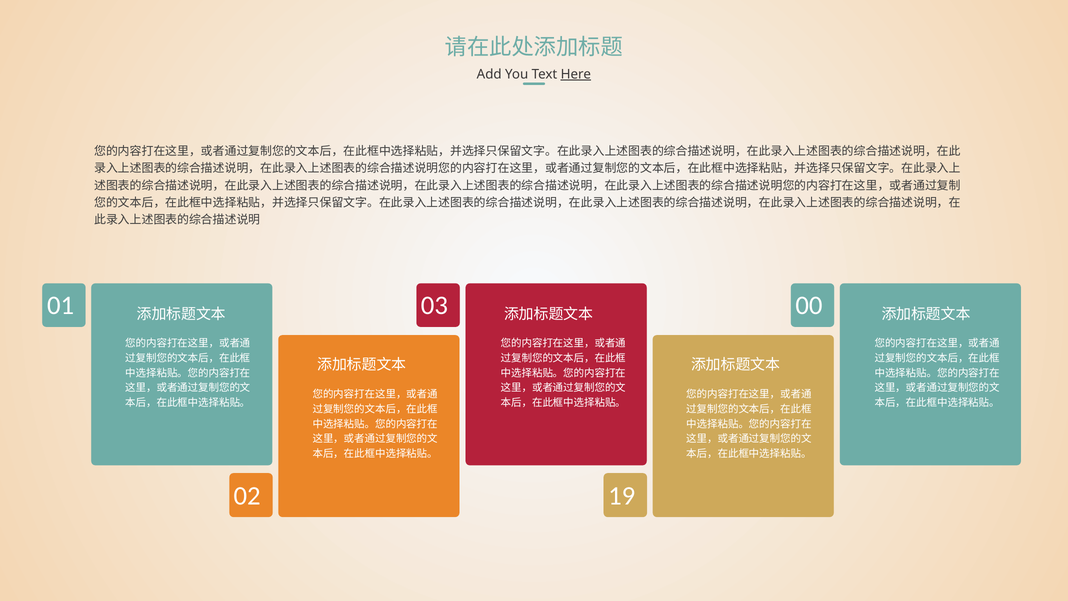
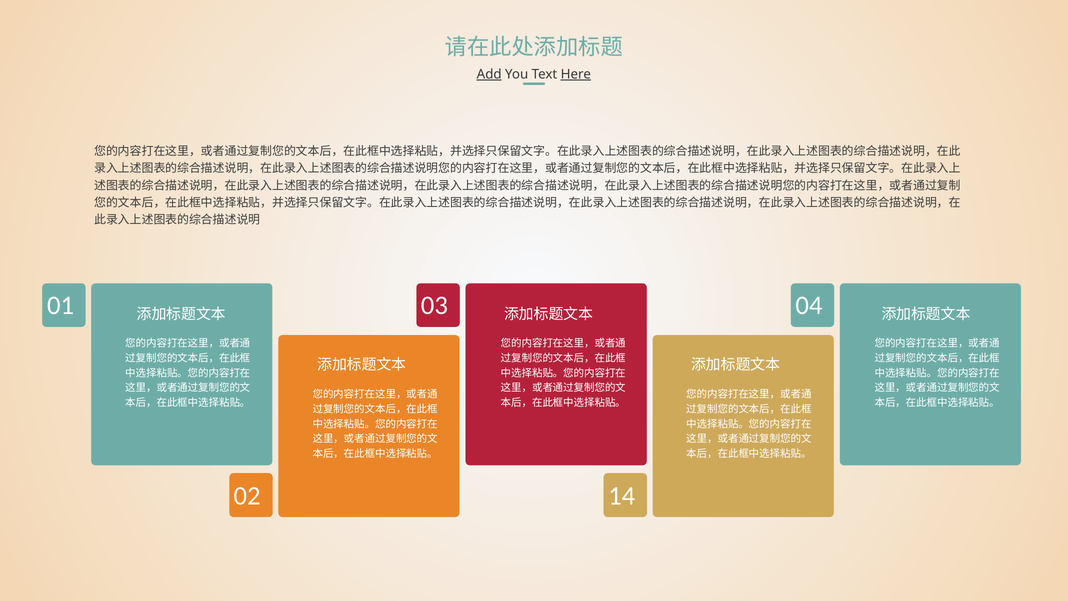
Add underline: none -> present (489, 74)
00: 00 -> 04 (809, 305)
19: 19 -> 14 (622, 495)
